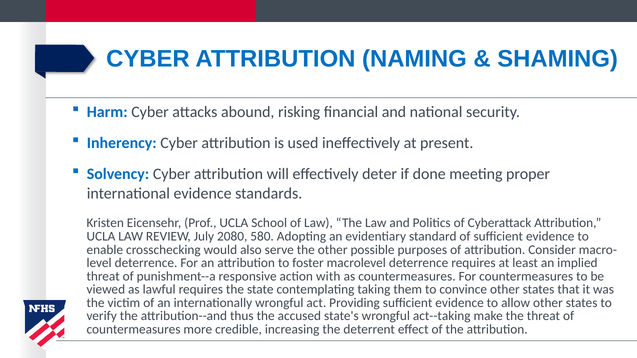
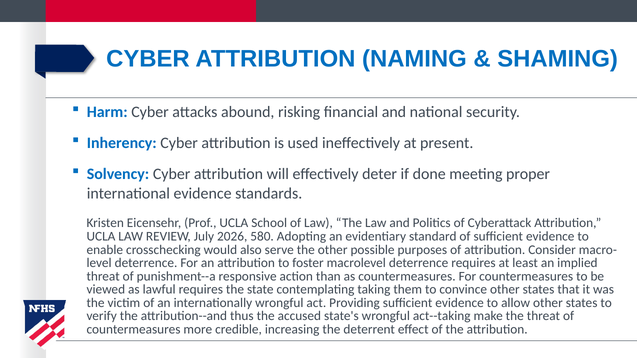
2080: 2080 -> 2026 (232, 237)
with: with -> than (328, 276)
